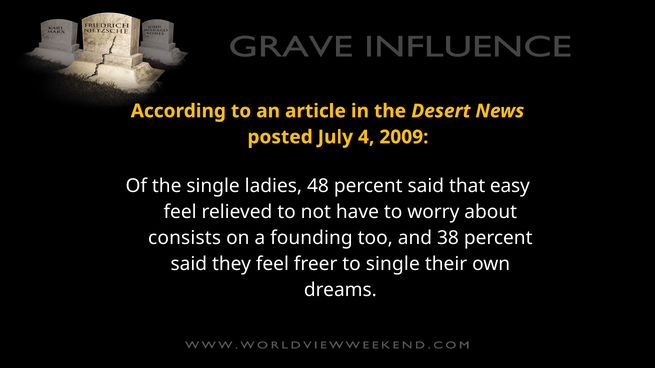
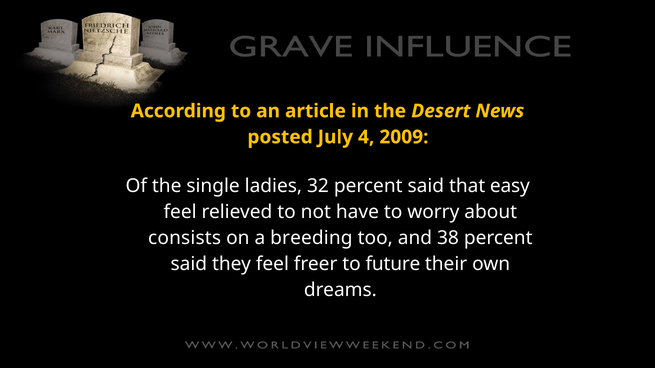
48: 48 -> 32 (318, 186)
founding: founding -> breeding (311, 238)
to single: single -> future (393, 264)
